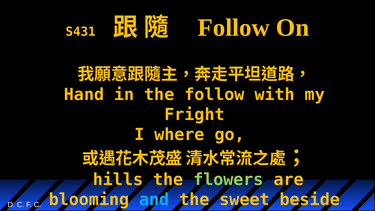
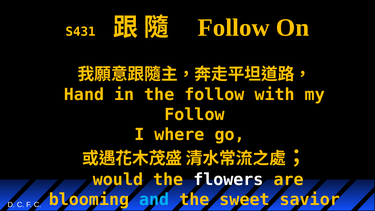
Fright: Fright -> Follow (194, 114)
hills: hills -> would (118, 179)
flowers colour: light green -> white (228, 179)
beside: beside -> savior (310, 199)
